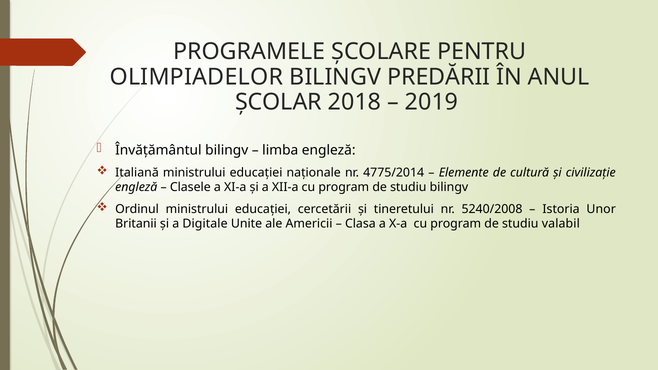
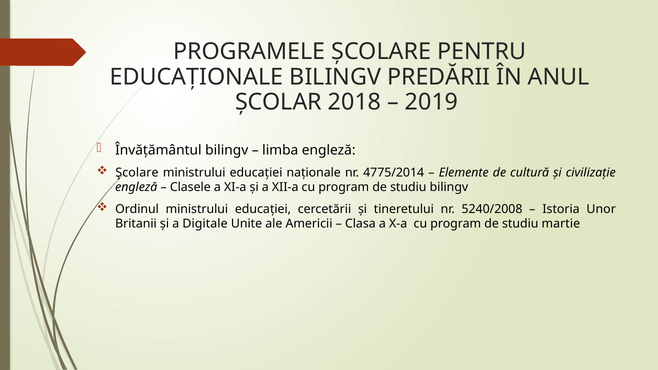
OLIMPIADELOR: OLIMPIADELOR -> EDUCAȚIONALE (196, 77)
Italiană: Italiană -> Şcolare (137, 173)
valabil: valabil -> martie (561, 224)
